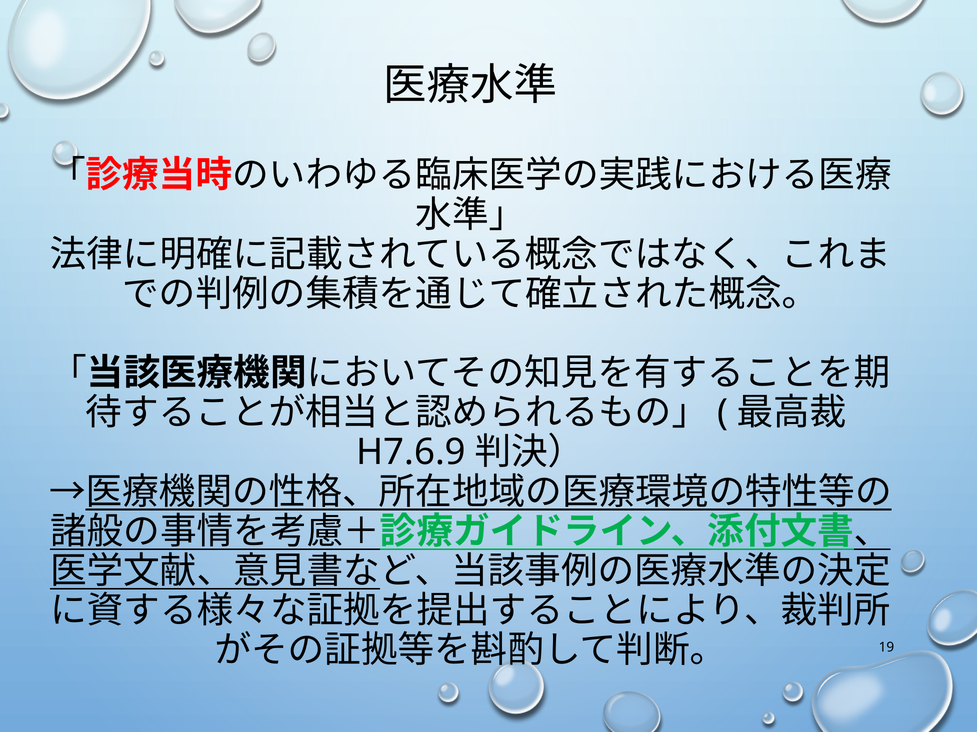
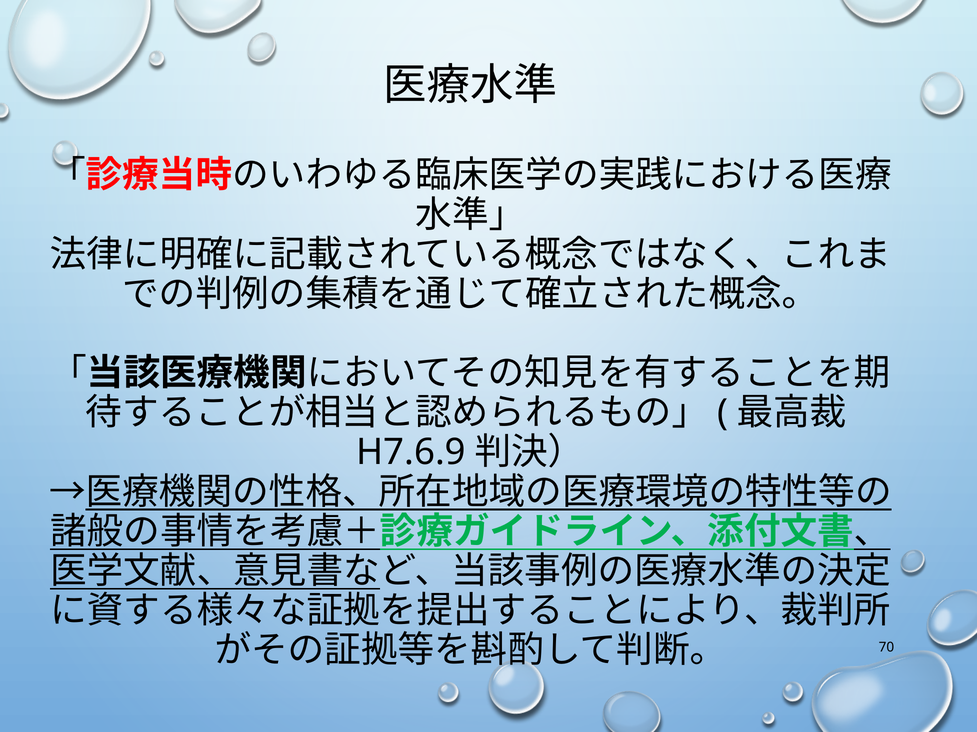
19: 19 -> 70 (886, 648)
